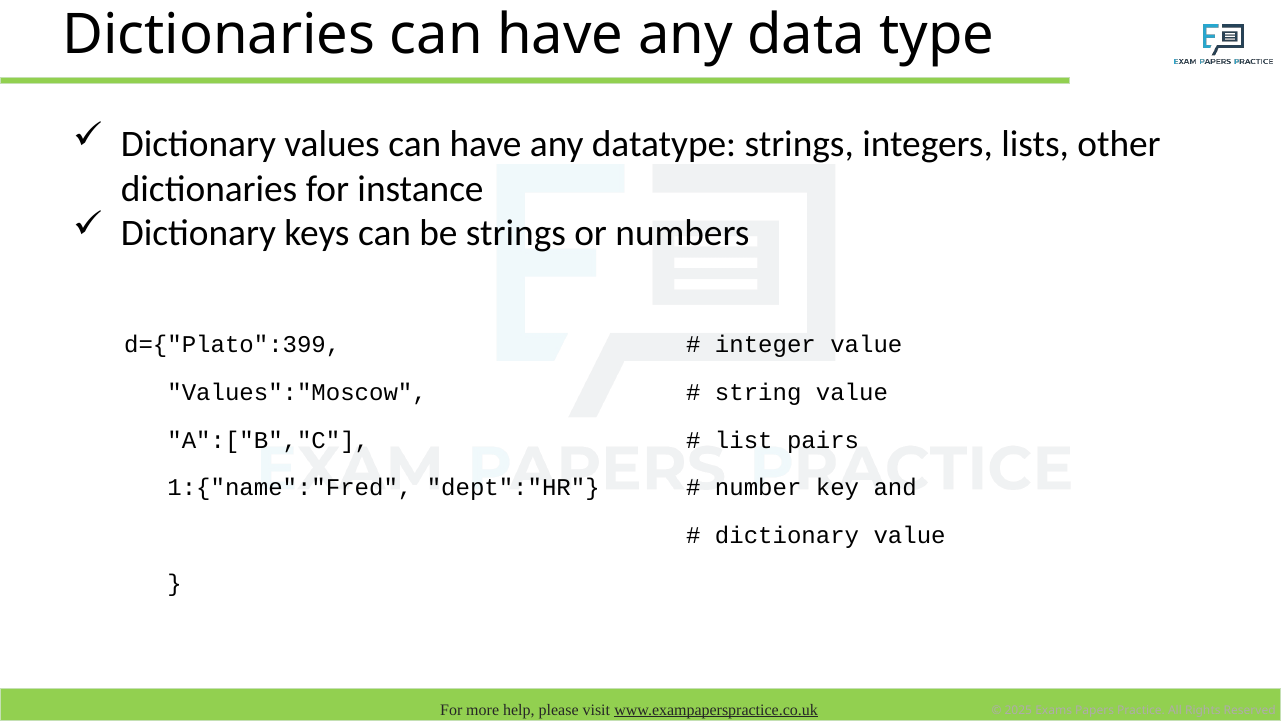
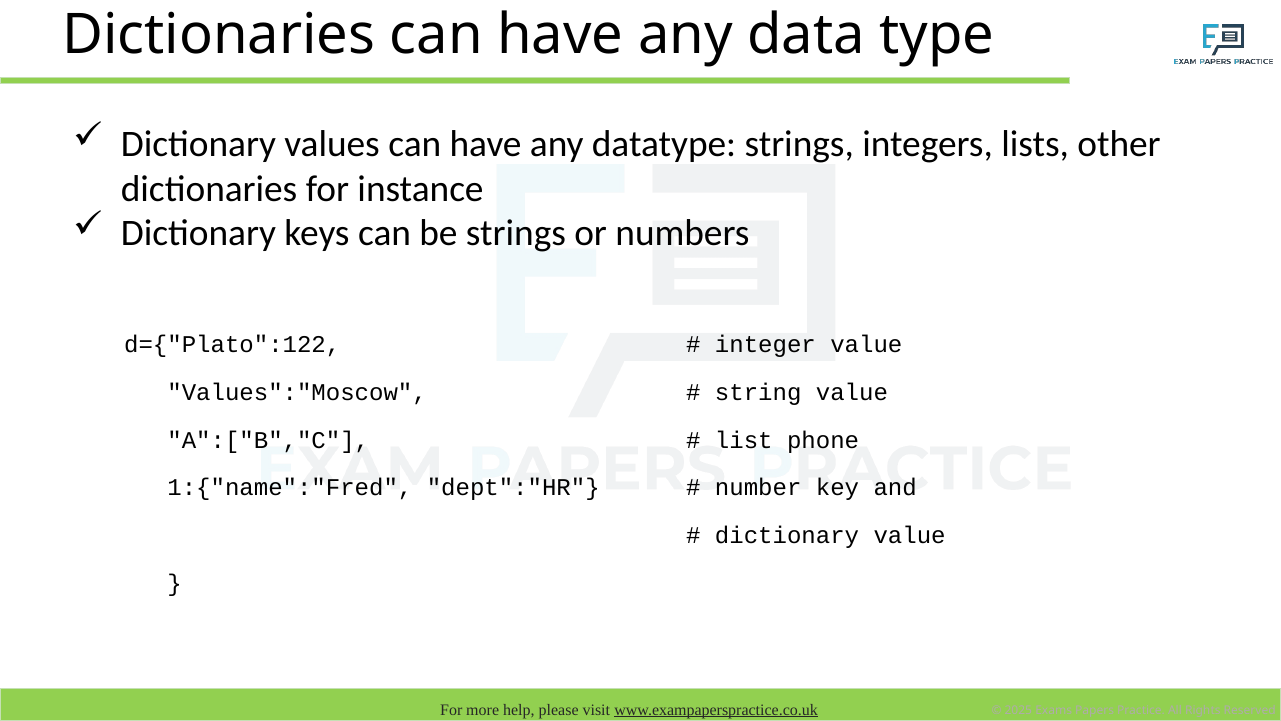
d={"Plato":399: d={"Plato":399 -> d={"Plato":122 (232, 344)
pairs: pairs -> phone (823, 440)
